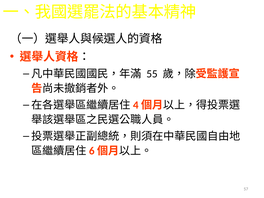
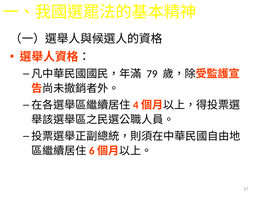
55: 55 -> 79 (152, 74)
